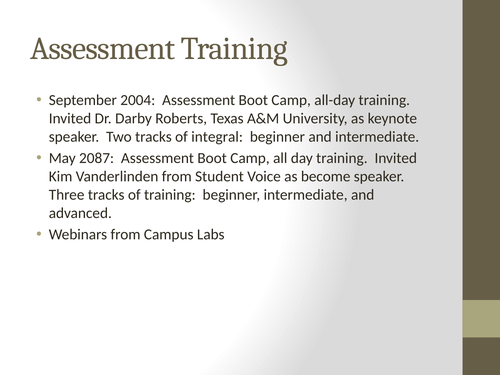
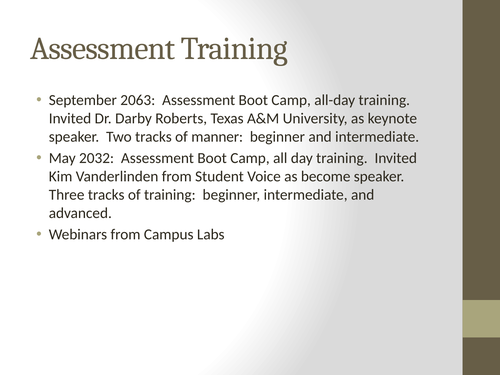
2004: 2004 -> 2063 (138, 100)
integral: integral -> manner (217, 137)
2087: 2087 -> 2032 (97, 158)
